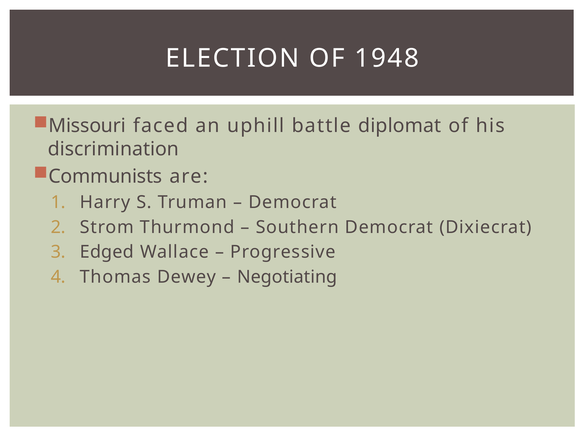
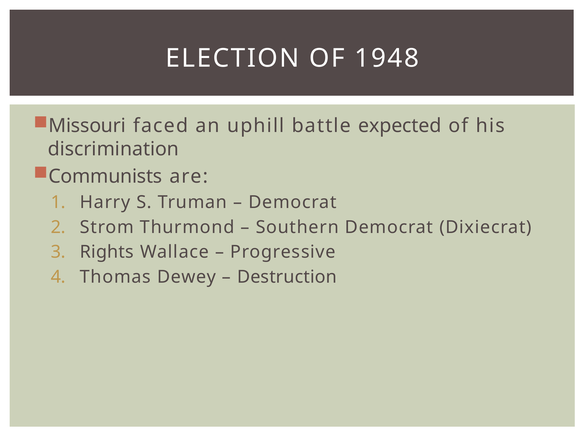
diplomat: diplomat -> expected (400, 126)
Edged: Edged -> Rights (107, 252)
Negotiating: Negotiating -> Destruction (287, 277)
